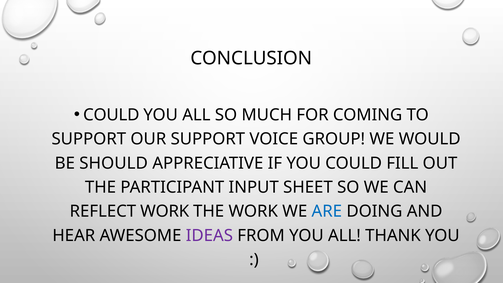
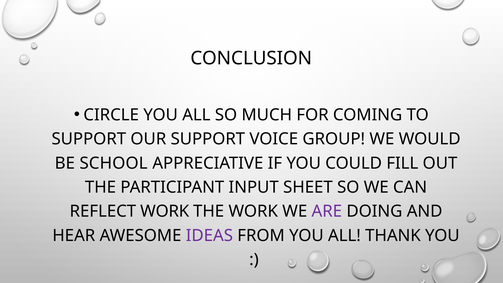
COULD: COULD -> CIRCLE (111, 115)
SHOULD: SHOULD -> SCHOOL (114, 163)
ARE colour: blue -> purple (327, 211)
